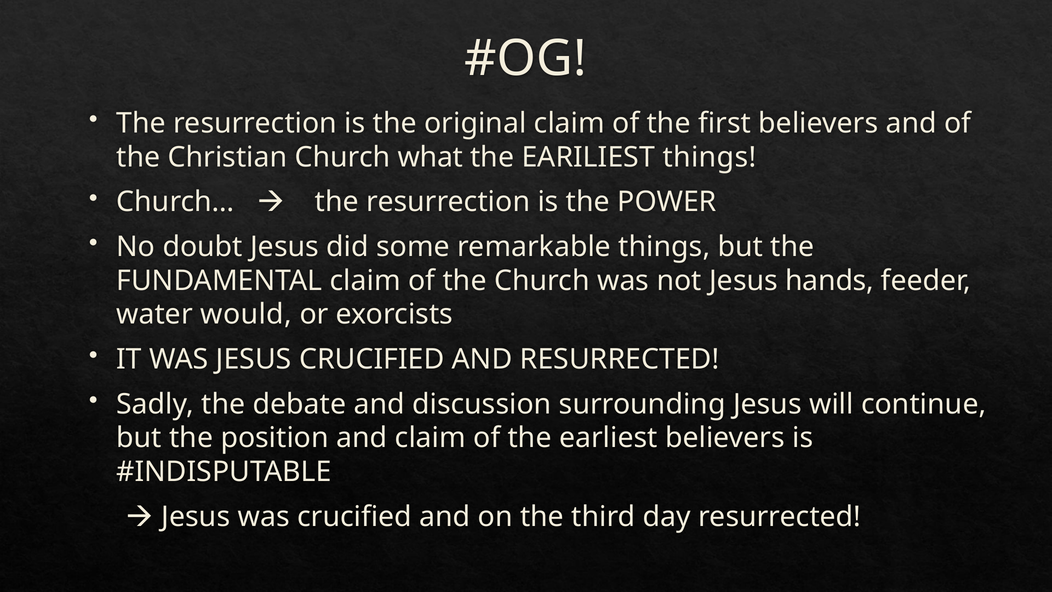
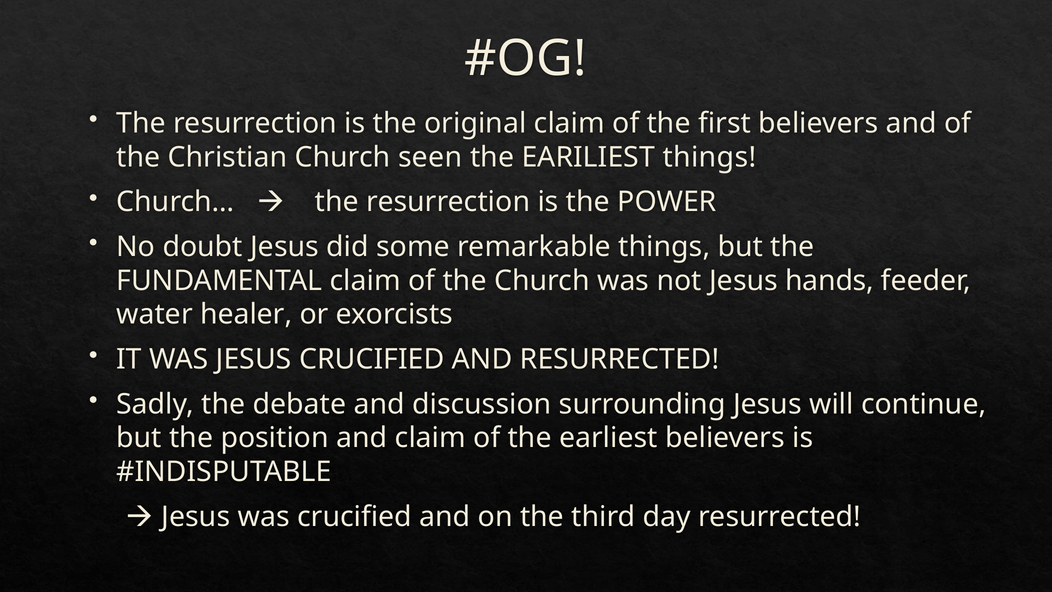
what: what -> seen (430, 157)
would: would -> healer (246, 314)
